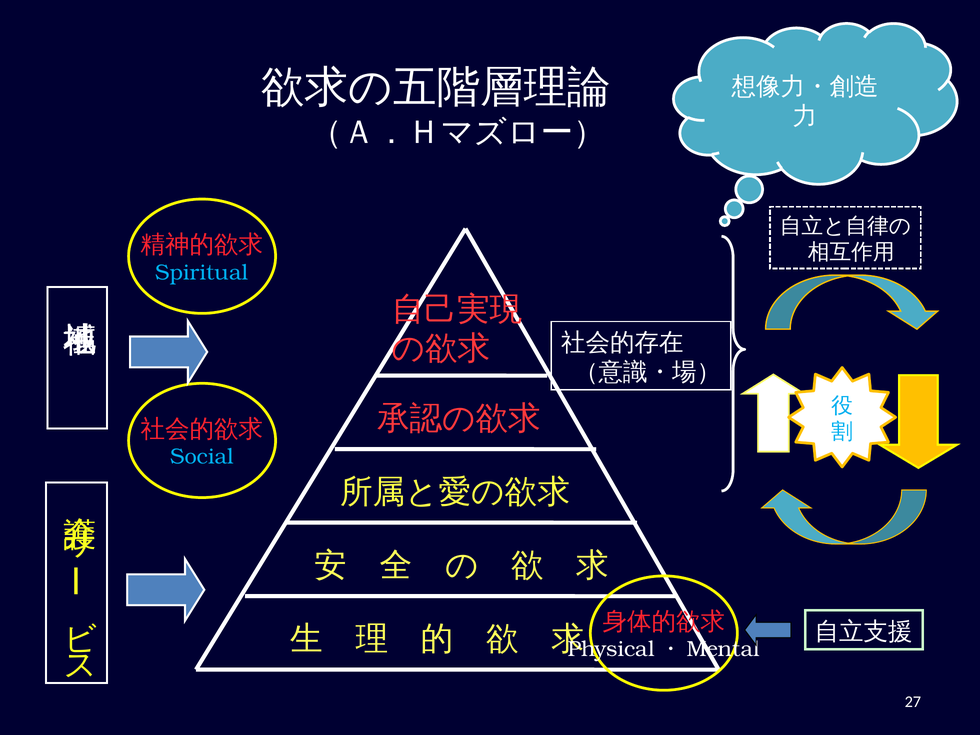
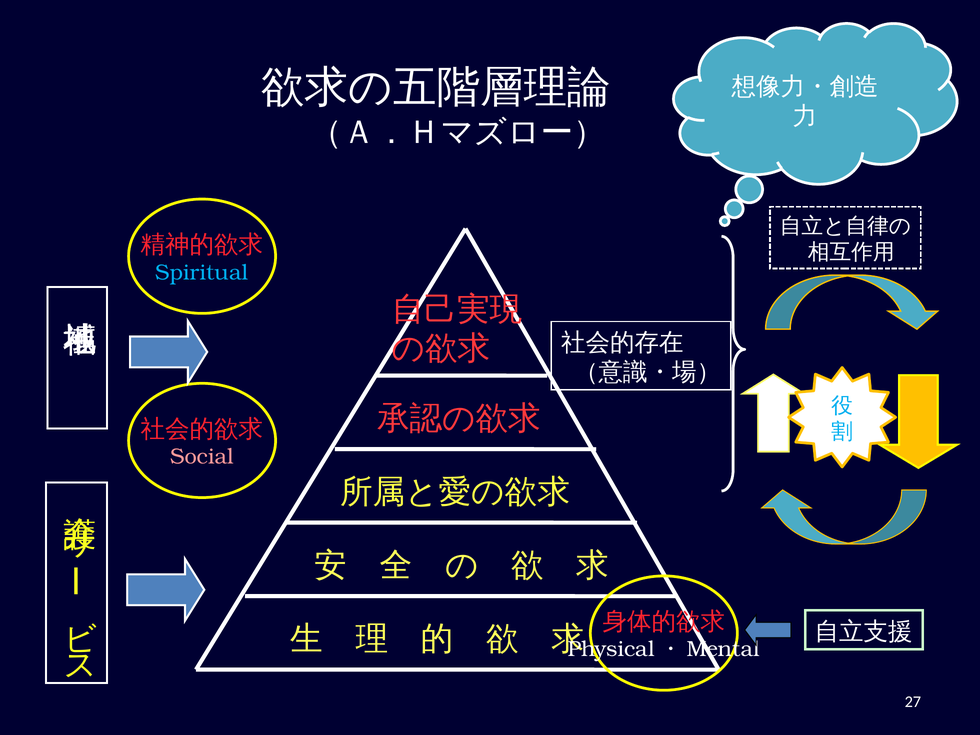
Social colour: light blue -> pink (202, 457)
